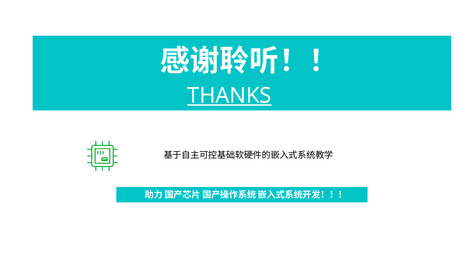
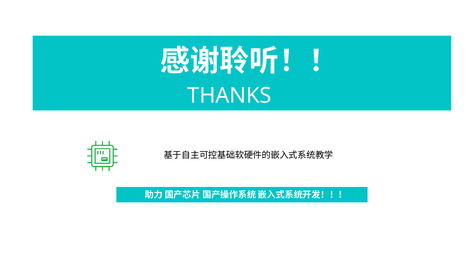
THANKS underline: present -> none (229, 95)
